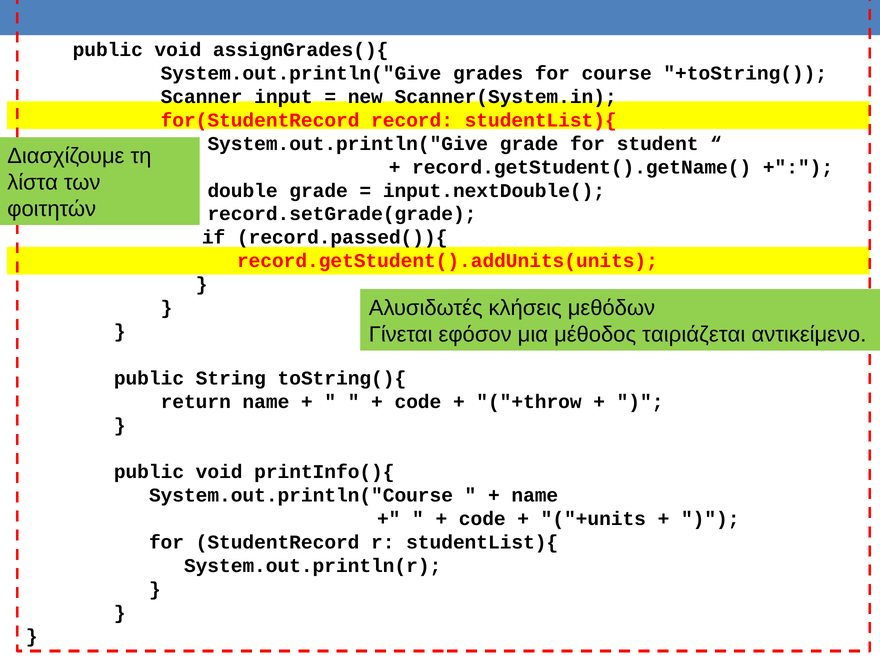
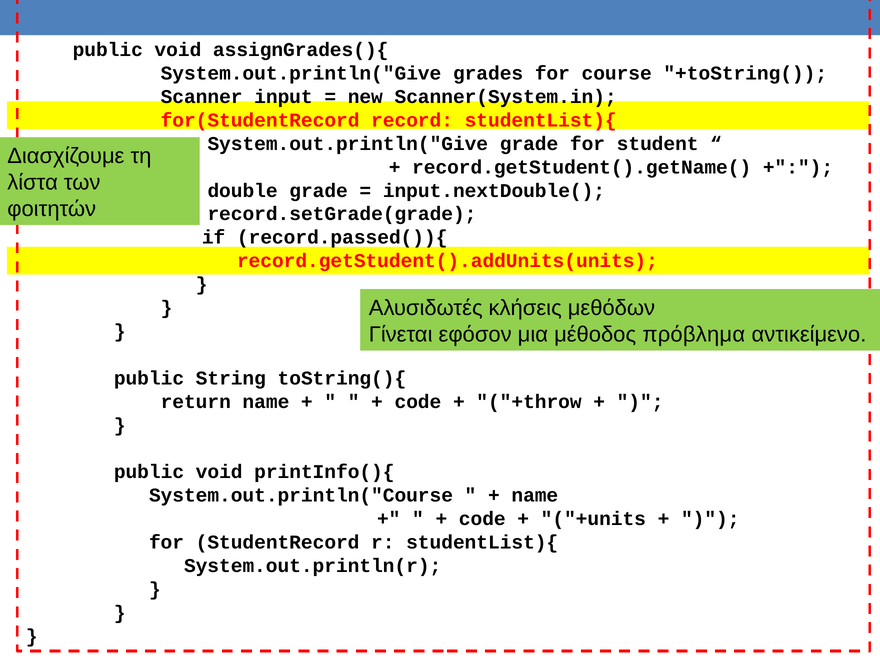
ταιριάζεται: ταιριάζεται -> πρόβλημα (694, 335)
